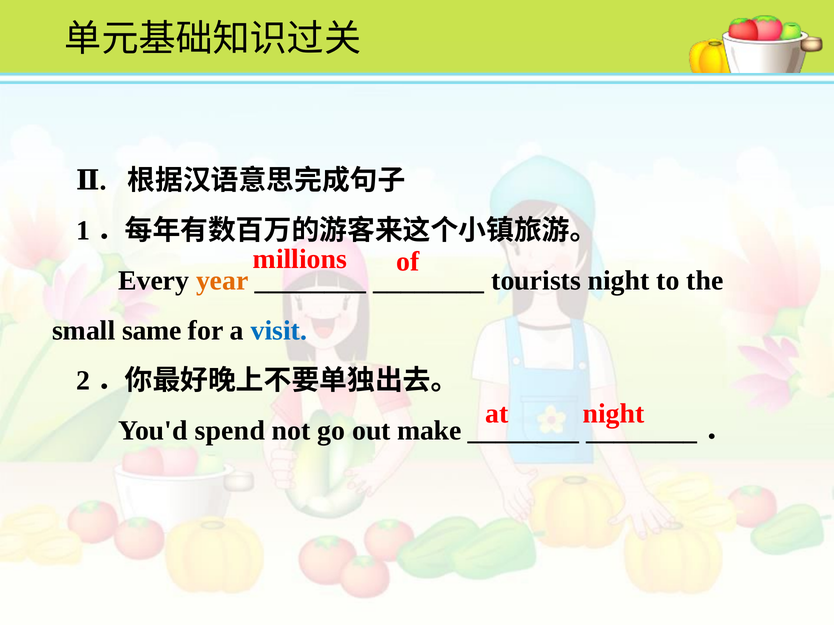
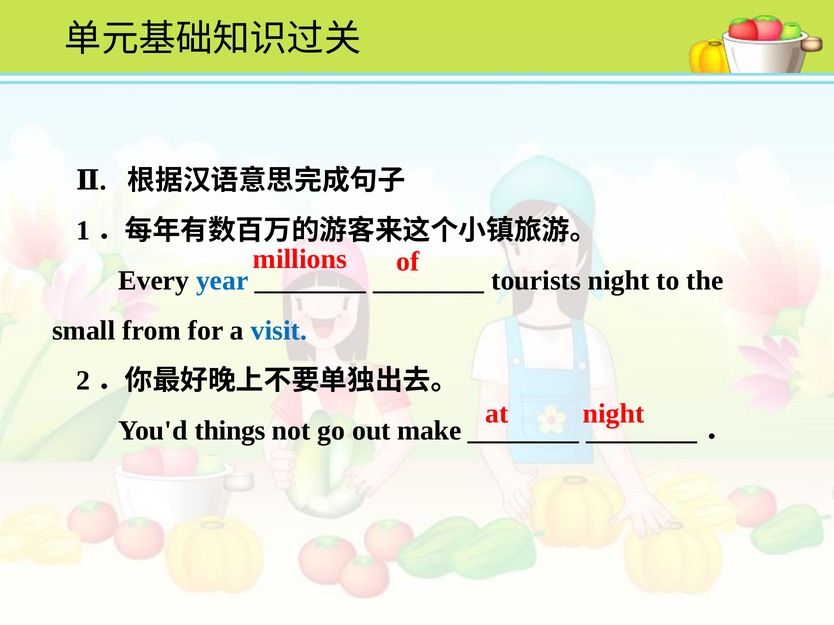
year colour: orange -> blue (222, 281)
same: same -> from (152, 331)
spend: spend -> things (230, 431)
